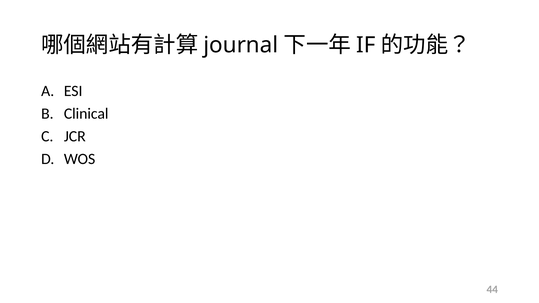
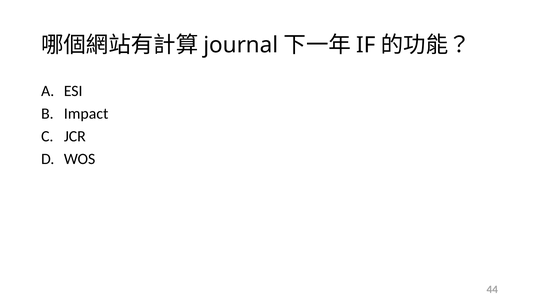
Clinical: Clinical -> Impact (86, 114)
